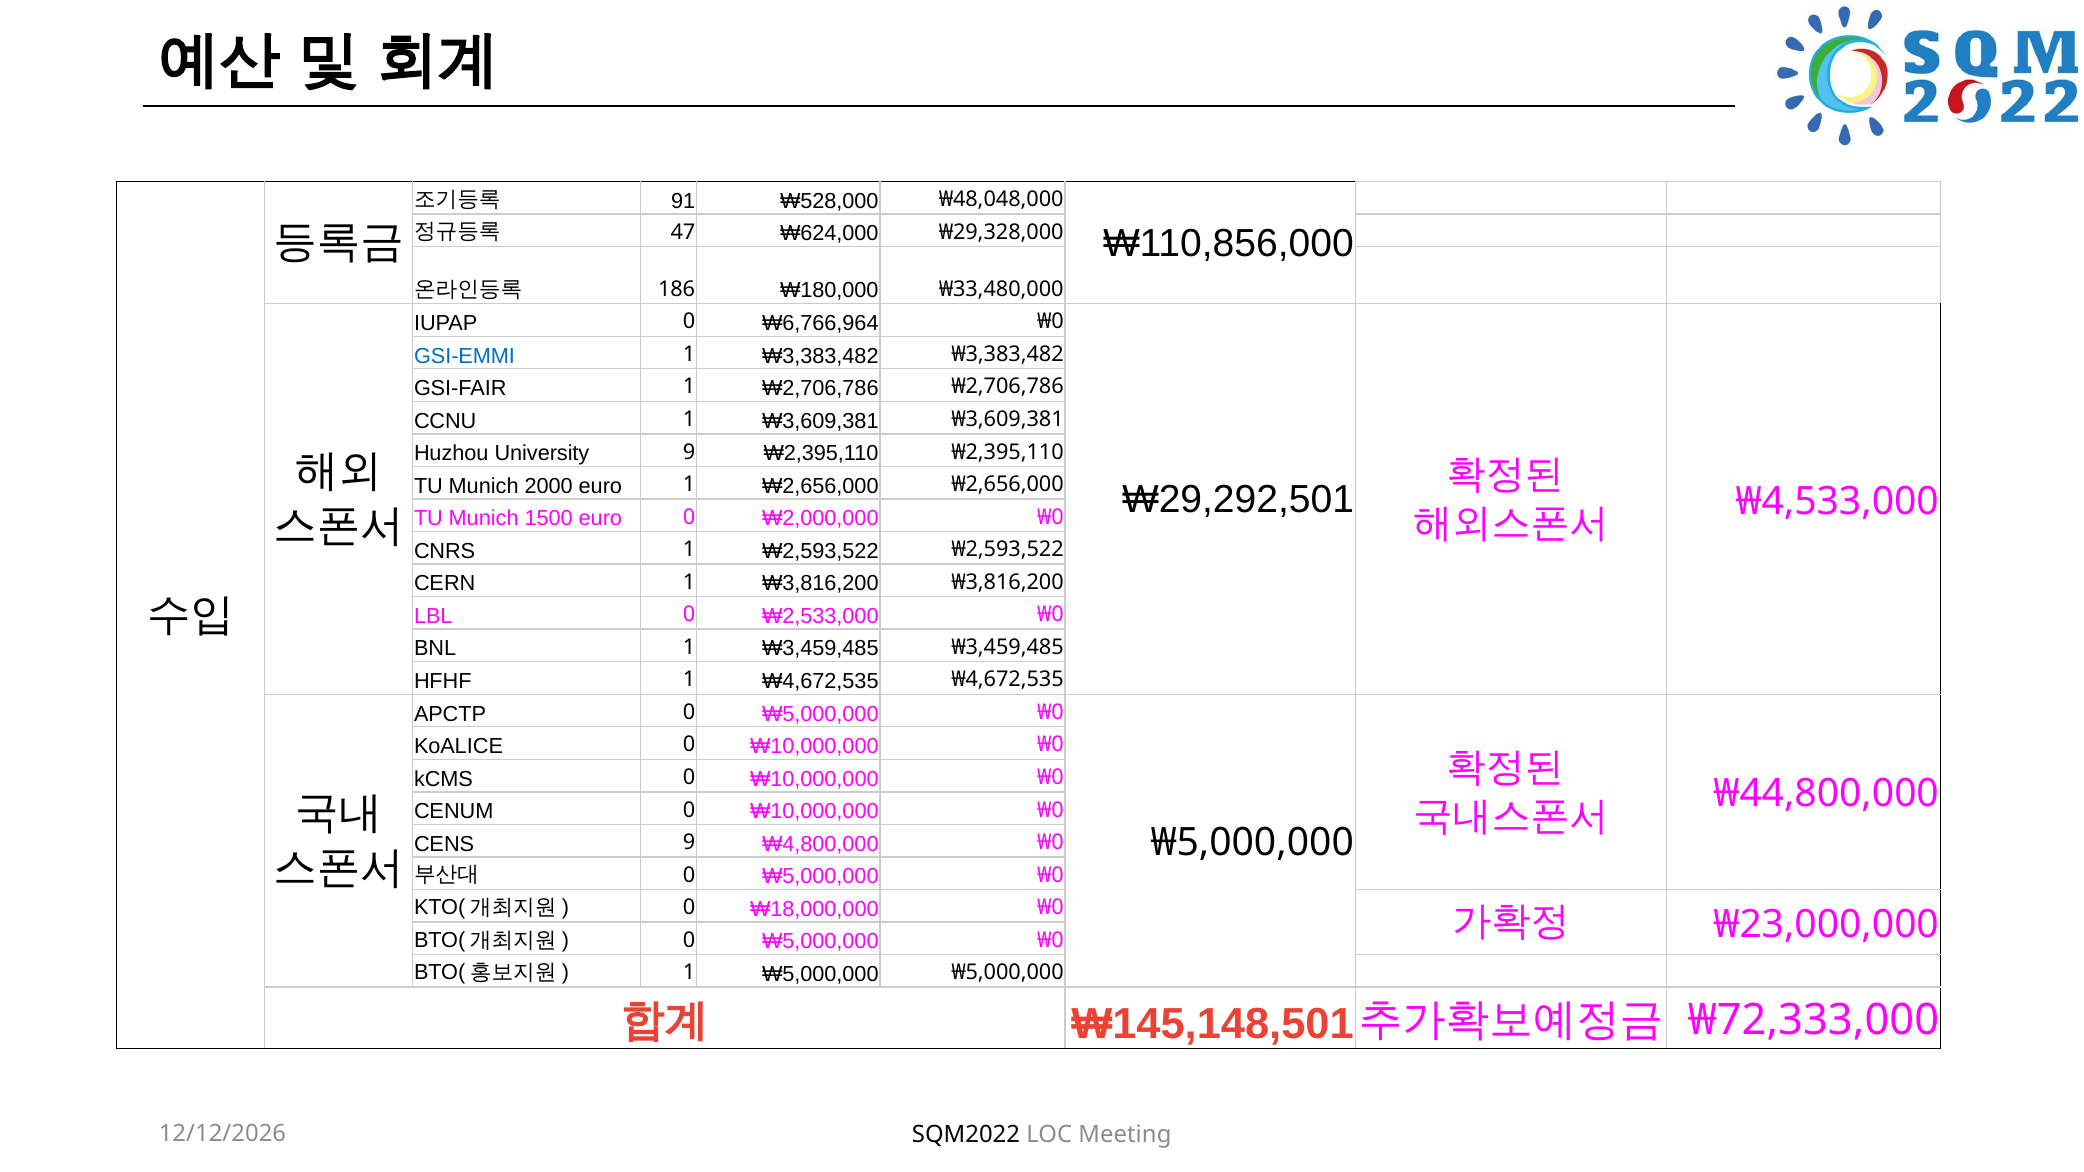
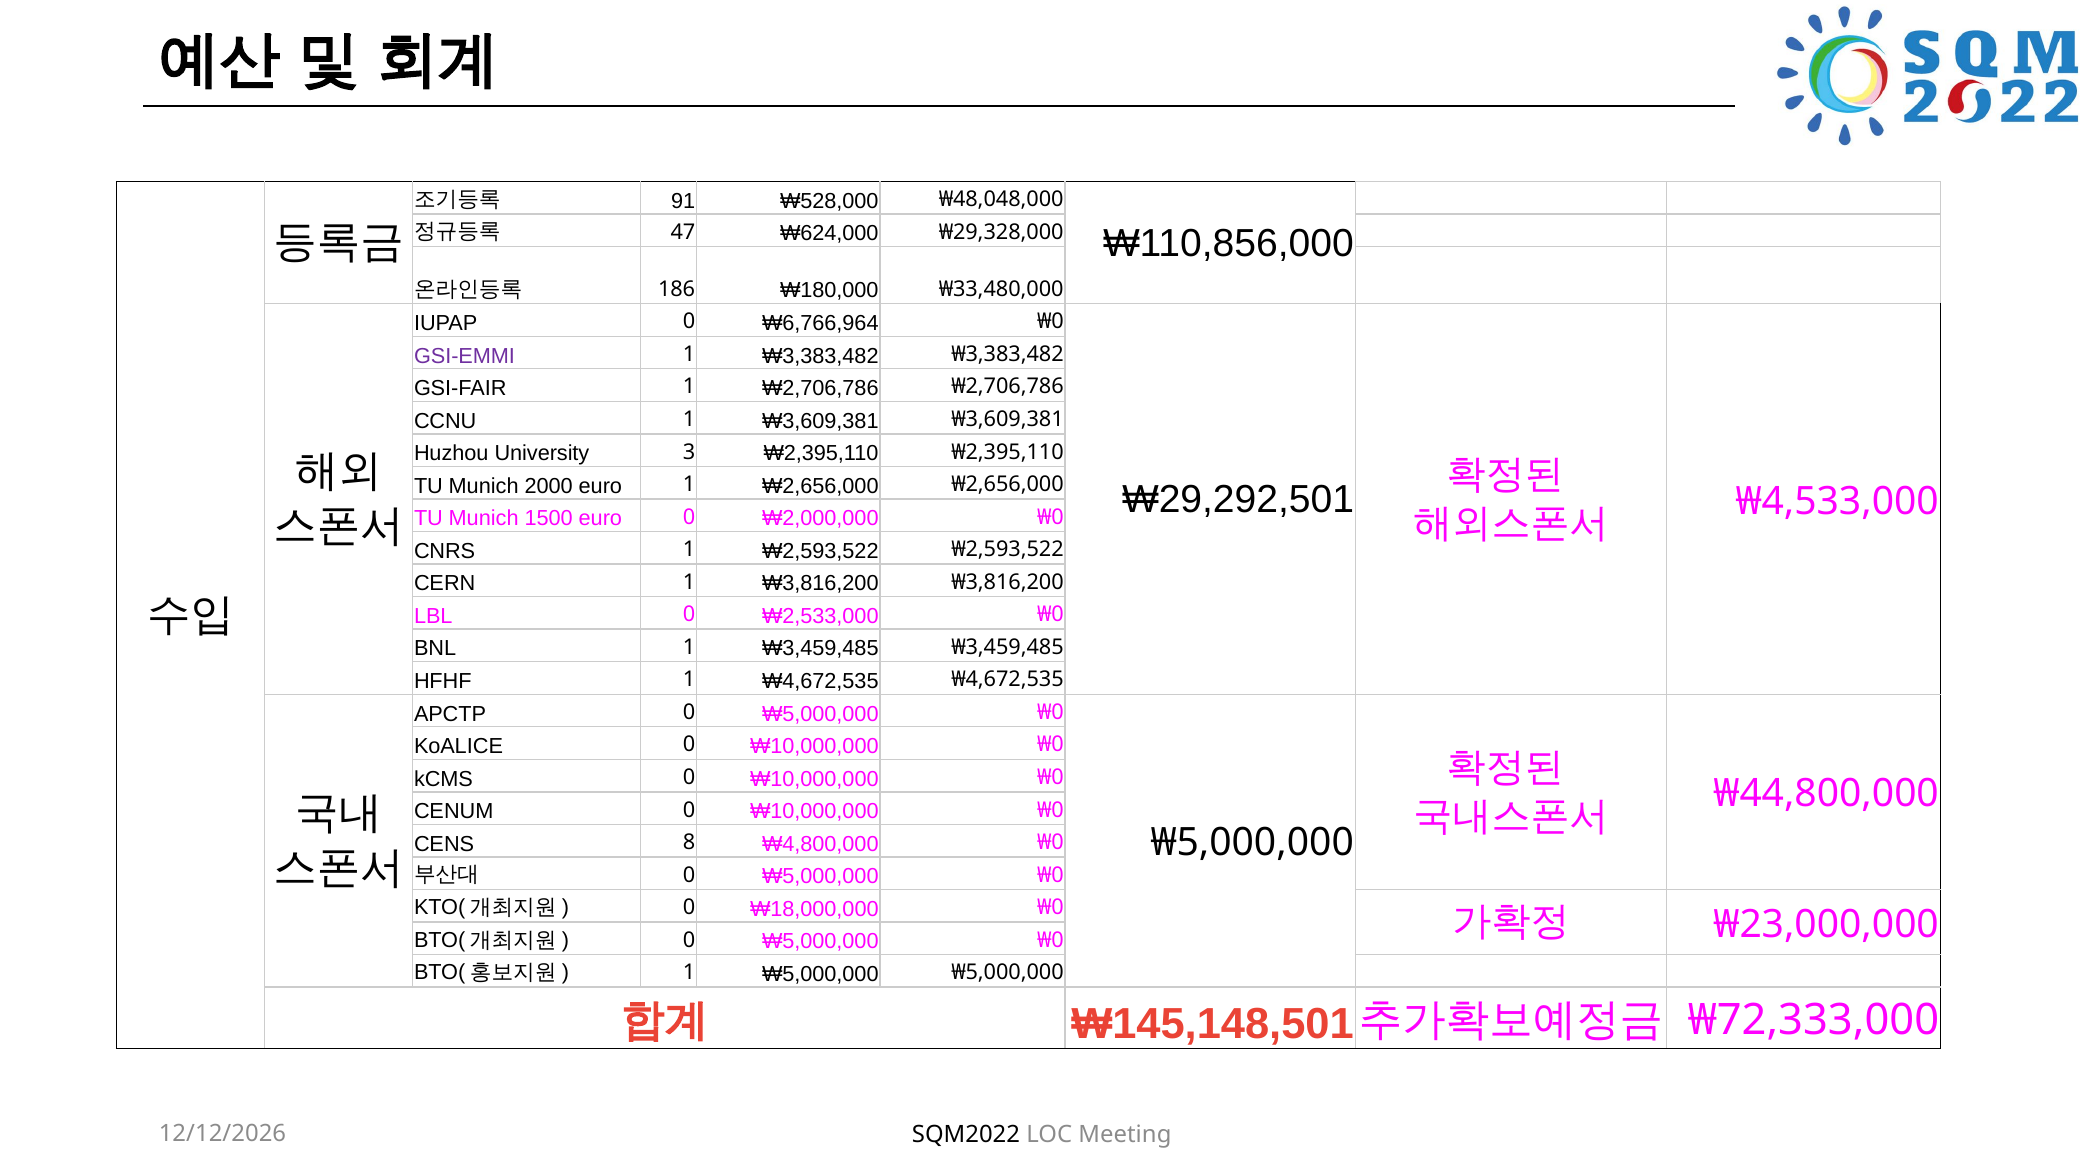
GSI-EMMI colour: blue -> purple (465, 356)
University 9: 9 -> 3 (689, 452)
CENS 9: 9 -> 8 (689, 843)
